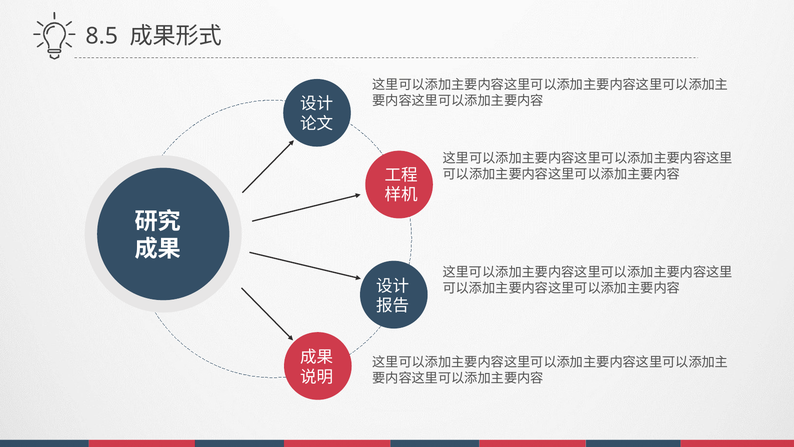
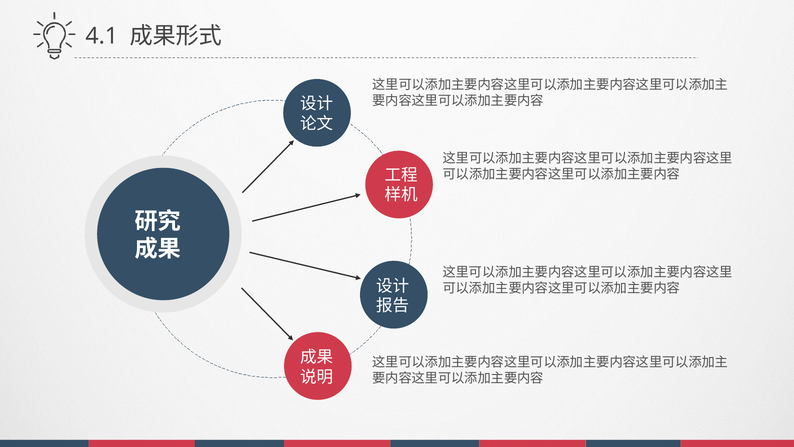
8.5: 8.5 -> 4.1 (102, 36)
